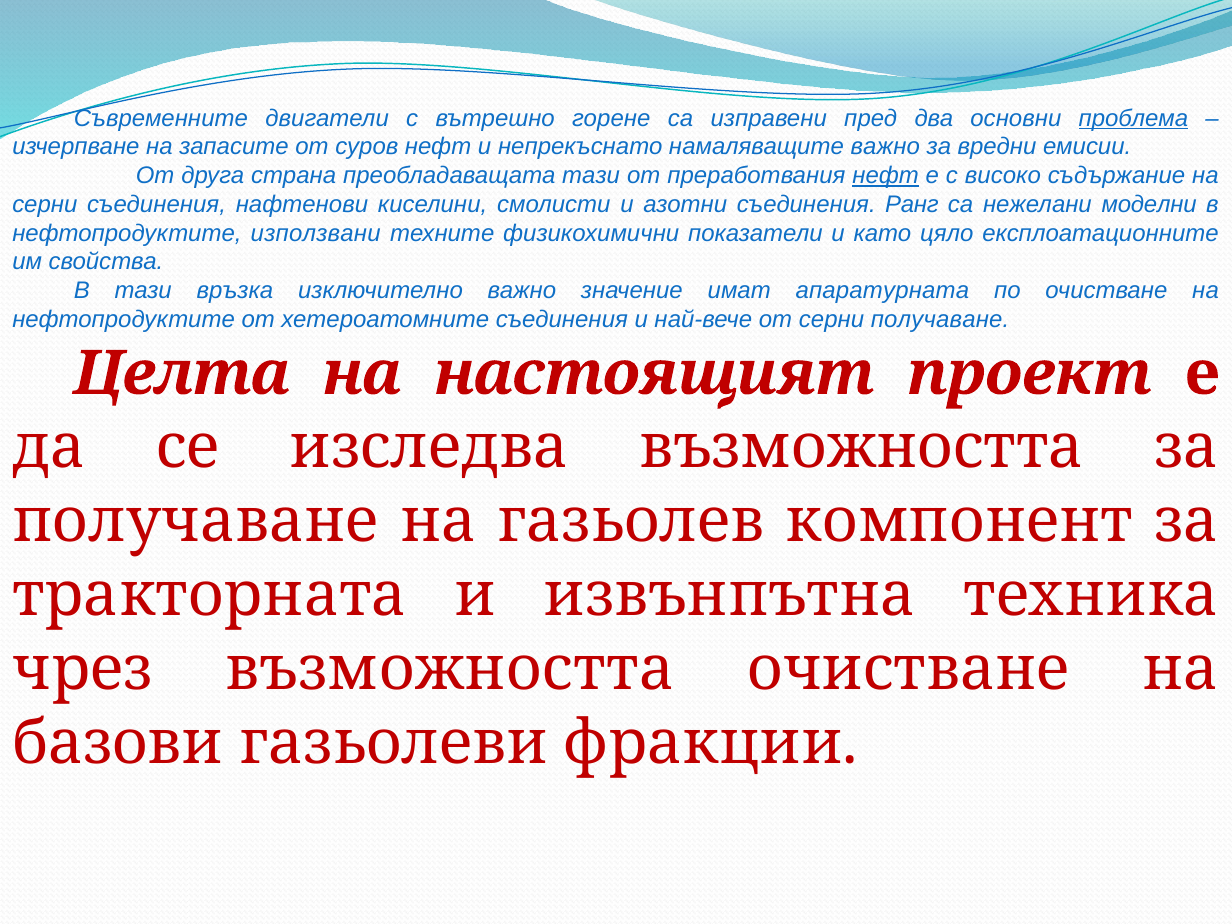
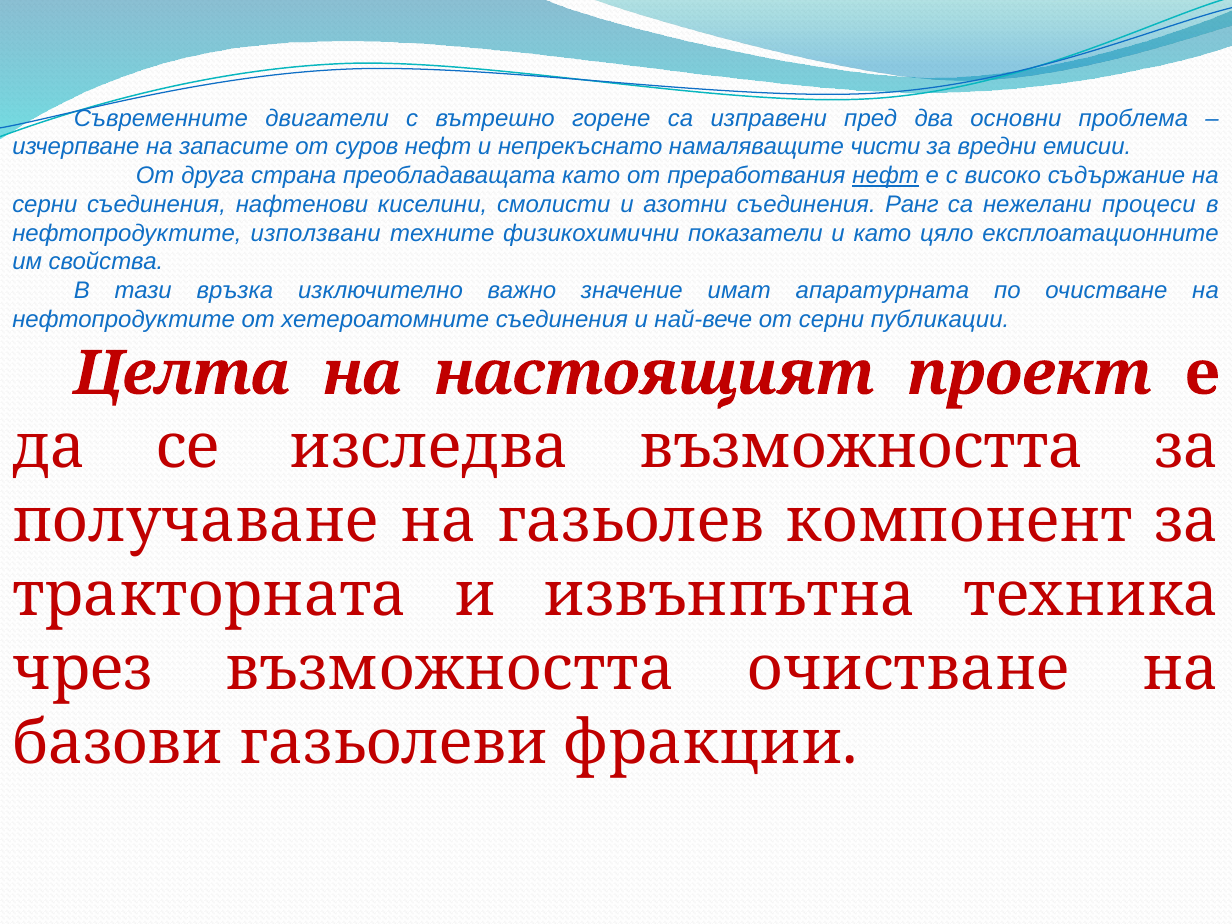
проблема underline: present -> none (1133, 118)
намаляващите важно: важно -> чисти (885, 147)
преобладаващата тази: тази -> като (591, 176)
моделни: моделни -> процеси (1149, 204)
серни получаване: получаване -> публикации (940, 320)
